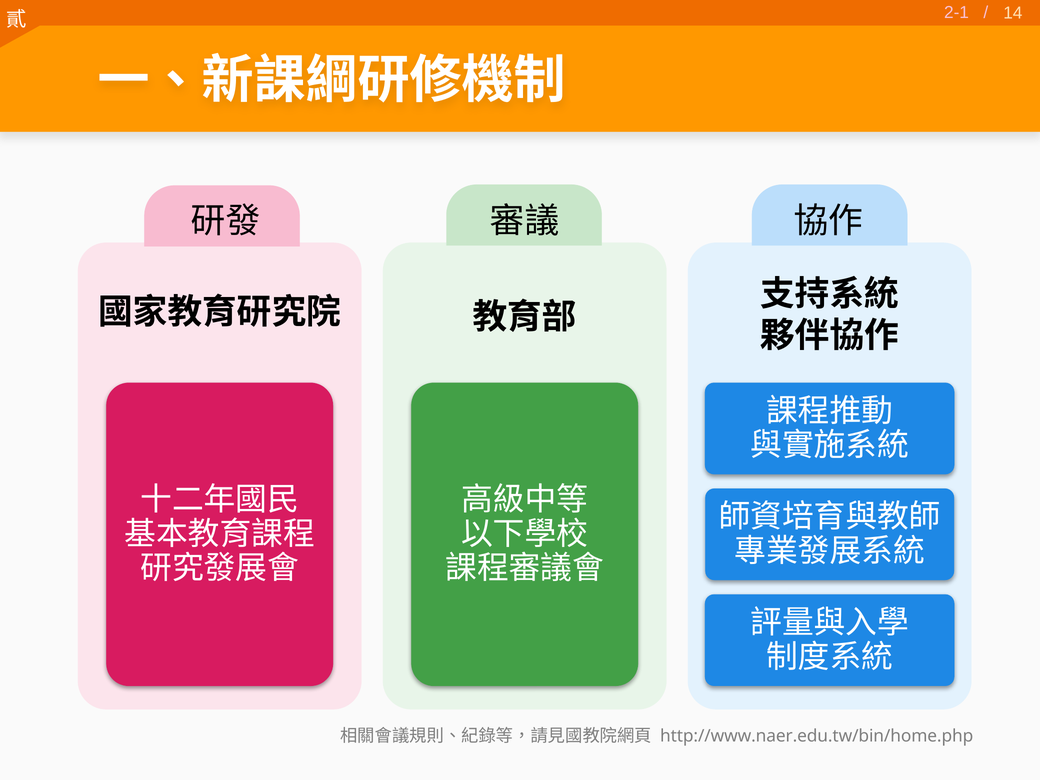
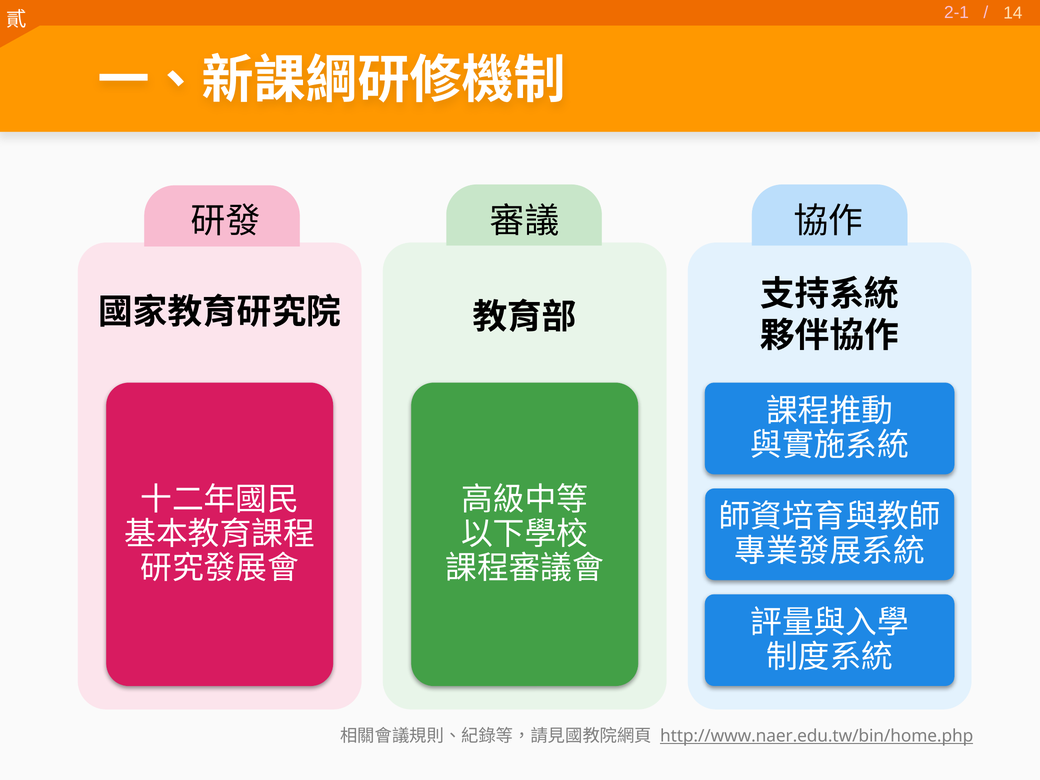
http://www.naer.edu.tw/bin/home.php underline: none -> present (817, 736)
